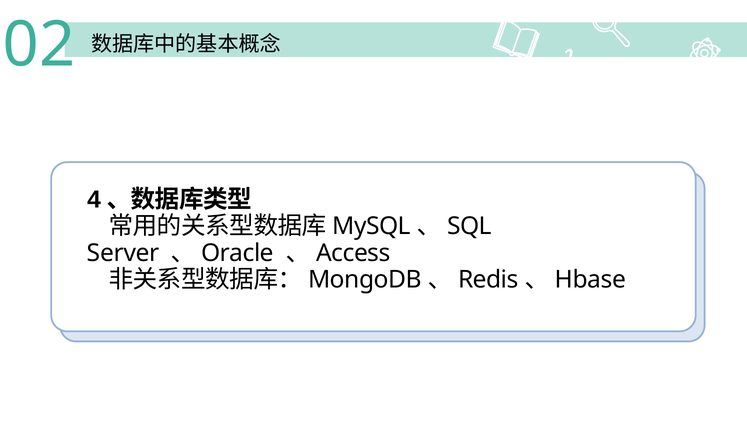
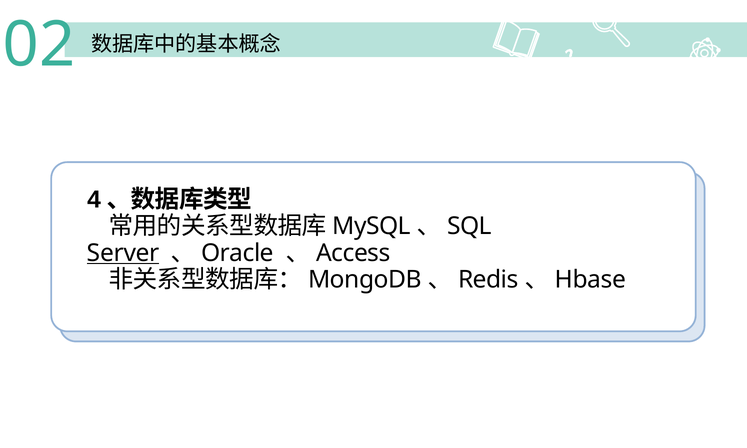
Server underline: none -> present (123, 253)
